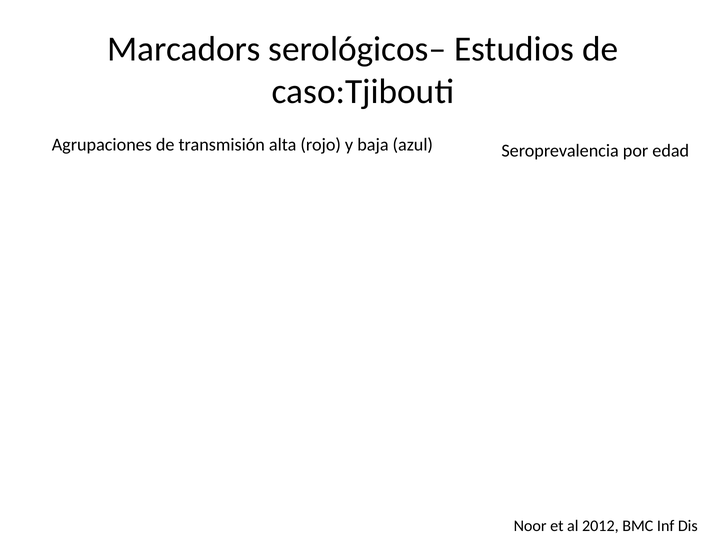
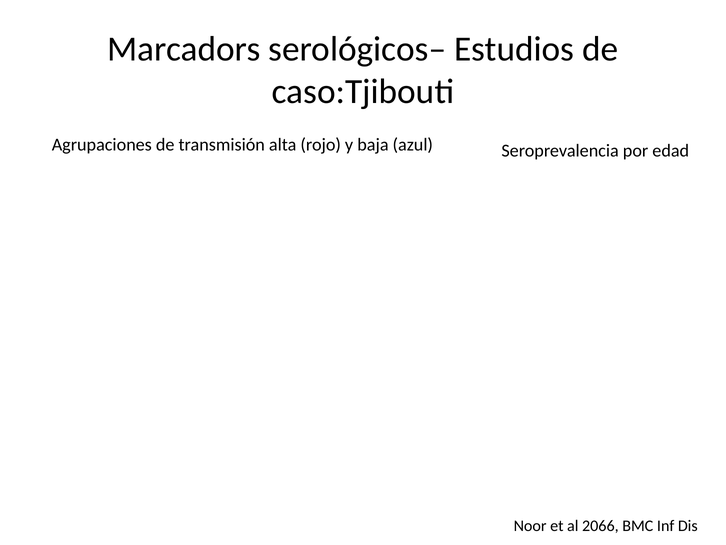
2012: 2012 -> 2066 (600, 526)
